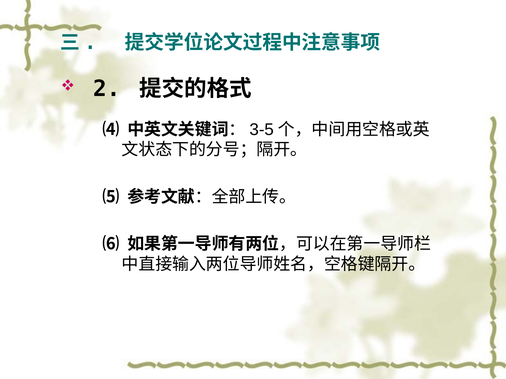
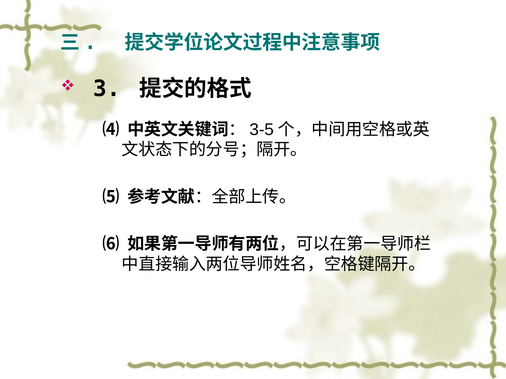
2: 2 -> 3 (107, 89)
